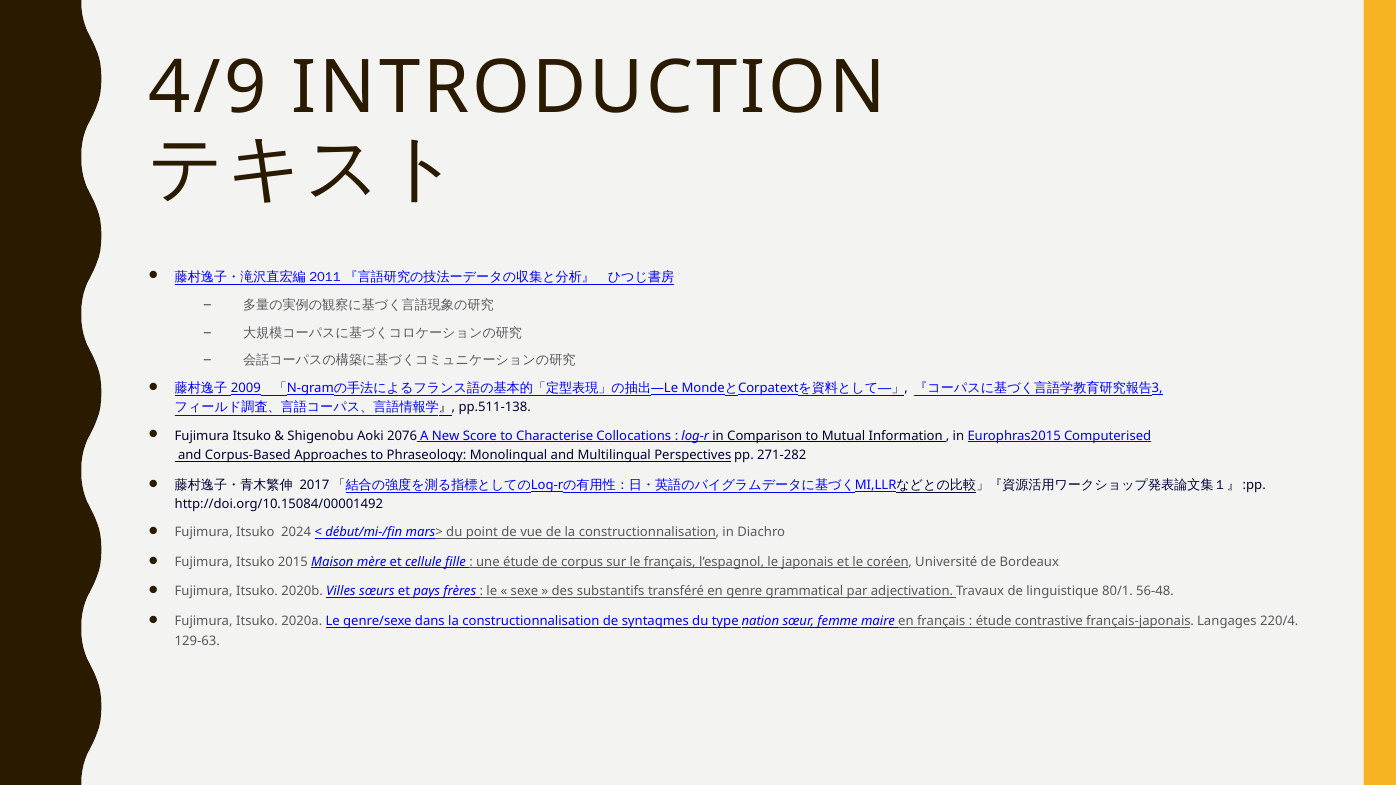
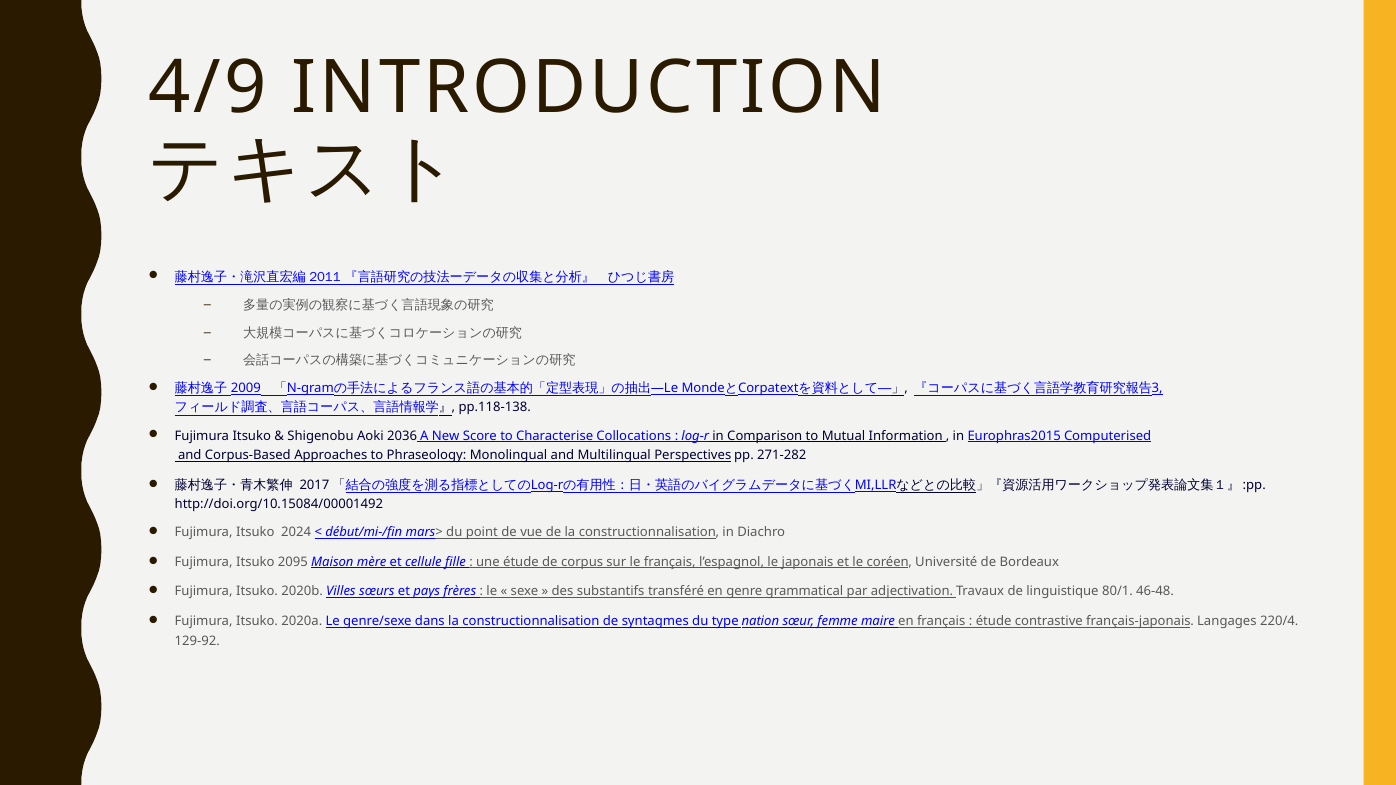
pp.511-138: pp.511-138 -> pp.118-138 (495, 408)
2076: 2076 -> 2036 (402, 436)
2015: 2015 -> 2095 (293, 562)
56‑48: 56‑48 -> 46‑48 (1155, 592)
129‑63: 129‑63 -> 129‑92 (197, 641)
